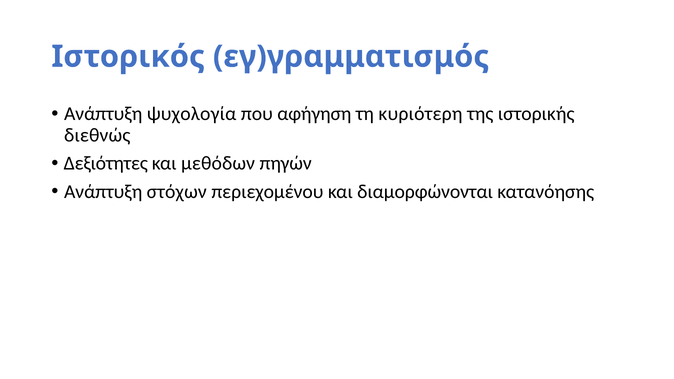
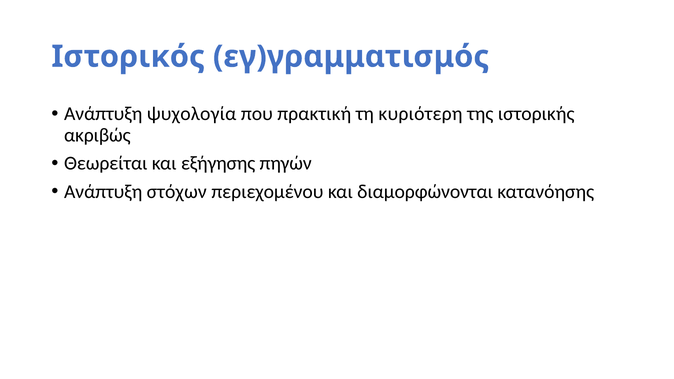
αφήγηση: αφήγηση -> πρακτική (314, 114)
διεθνώς: διεθνώς -> ακριβώς (97, 135)
Δεξιότητες: Δεξιότητες -> Θεωρείται (106, 163)
μεθόδων: μεθόδων -> εξήγησης (218, 163)
